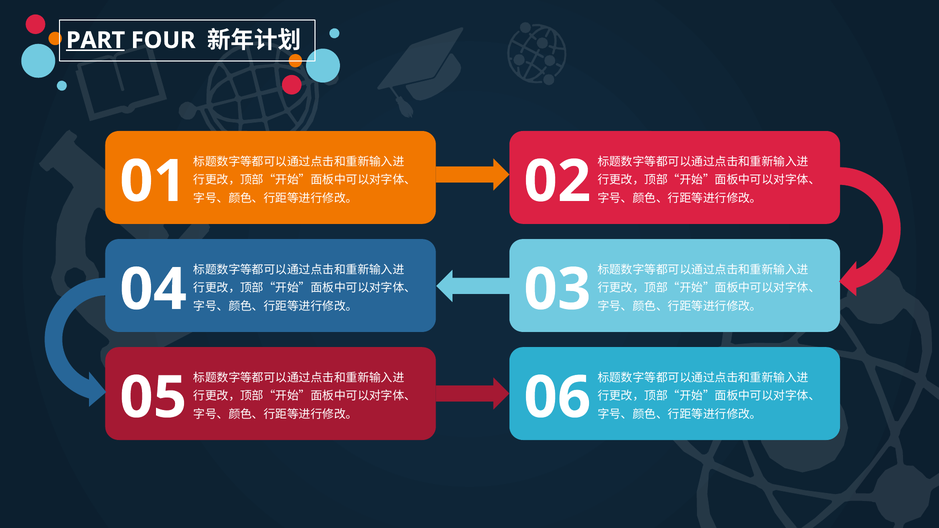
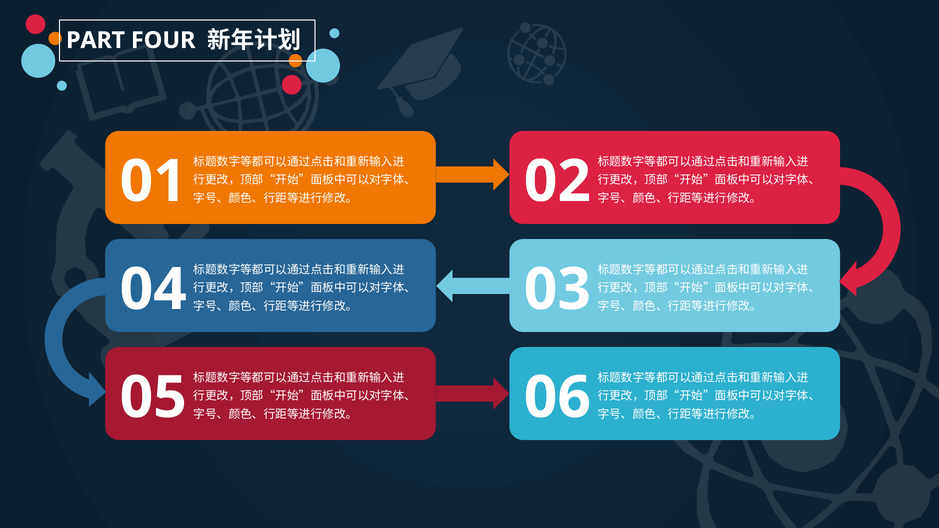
PART underline: present -> none (96, 40)
